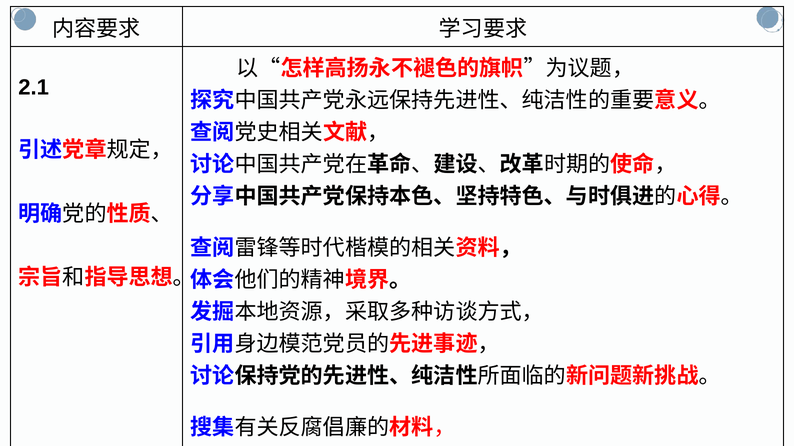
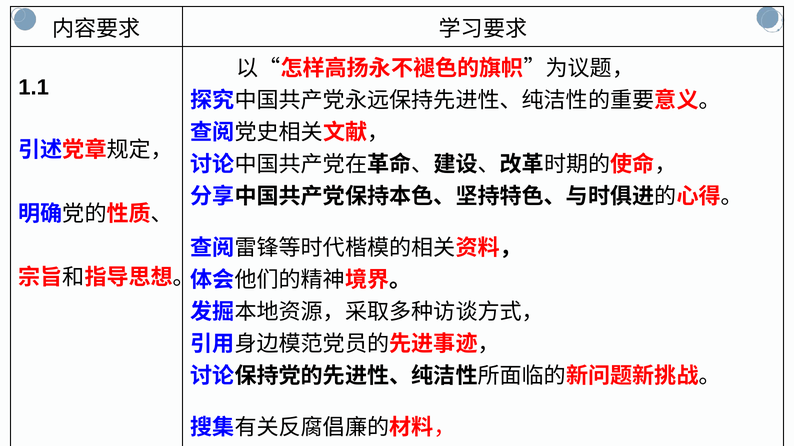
2.1: 2.1 -> 1.1 (34, 88)
